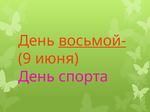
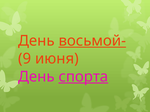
спорта underline: none -> present (83, 77)
